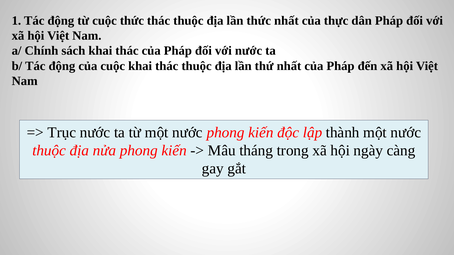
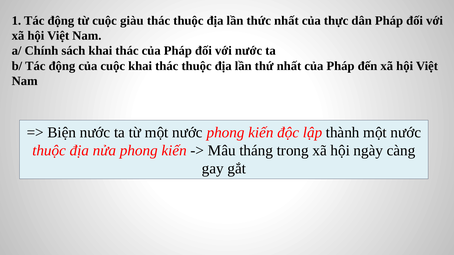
cuộc thức: thức -> giàu (132, 21)
Trục: Trục -> Biện (62, 133)
